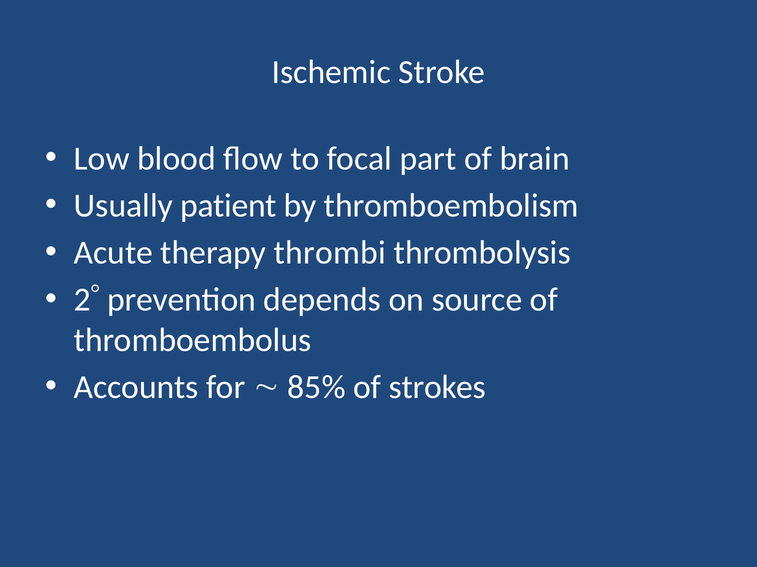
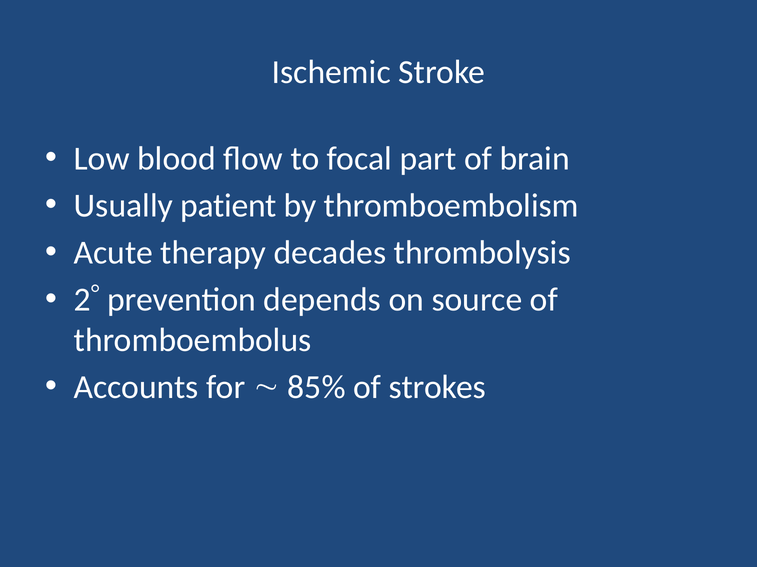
thrombi: thrombi -> decades (330, 253)
